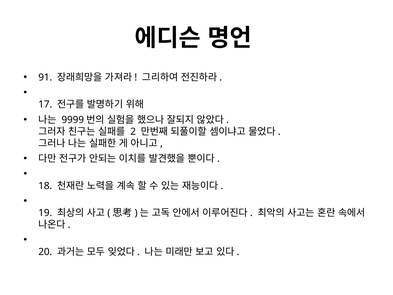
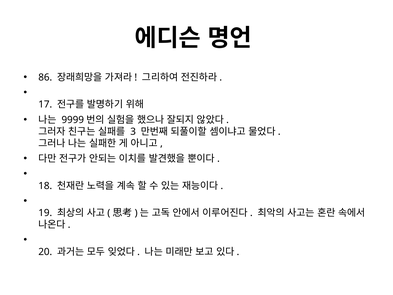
91: 91 -> 86 (45, 77)
2: 2 -> 3 (133, 131)
